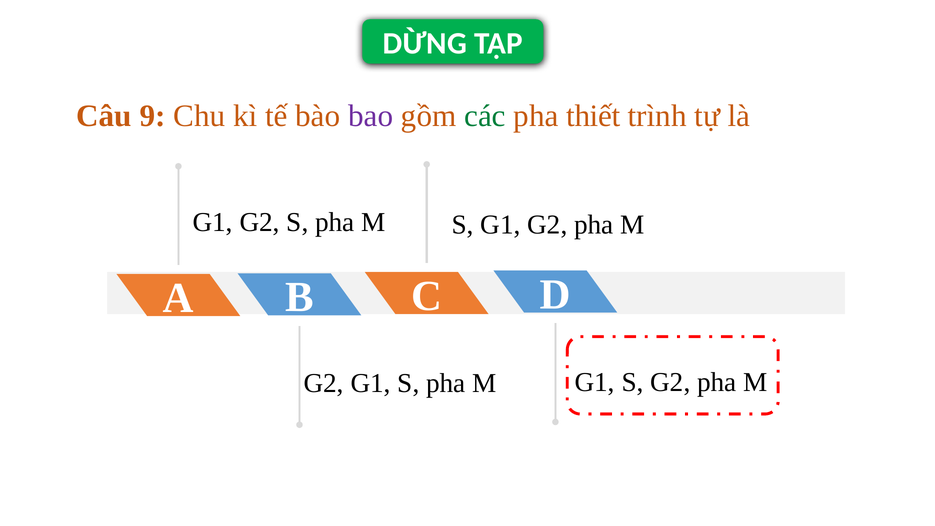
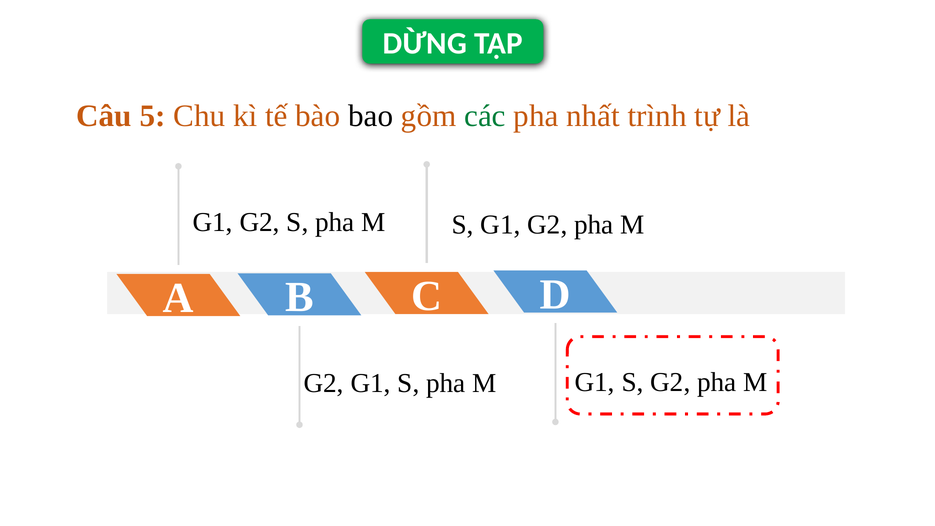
9: 9 -> 5 (153, 116)
bao colour: purple -> black (371, 116)
thiết: thiết -> nhất (593, 116)
